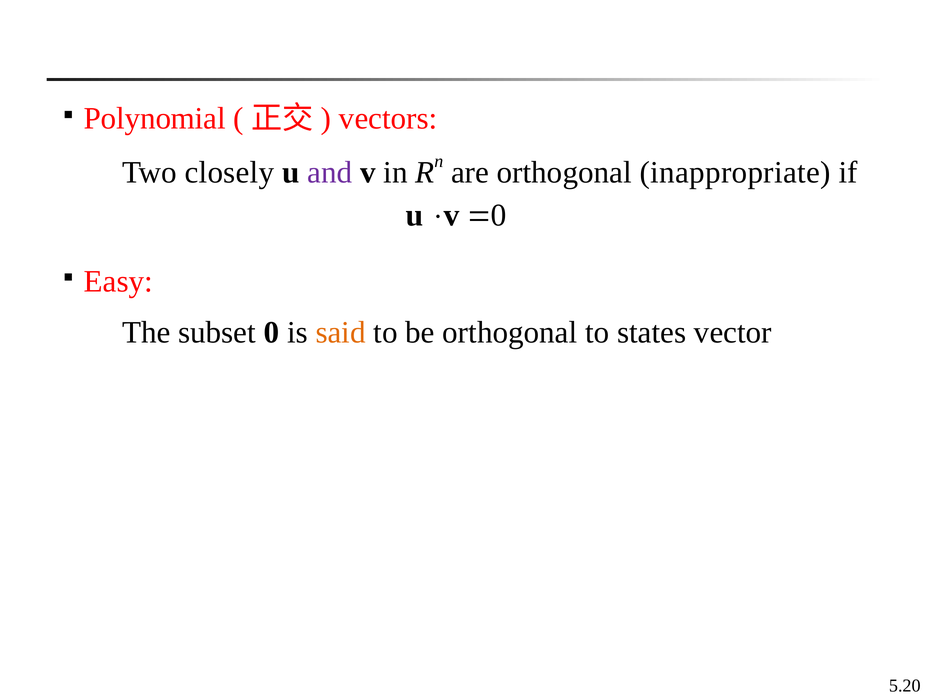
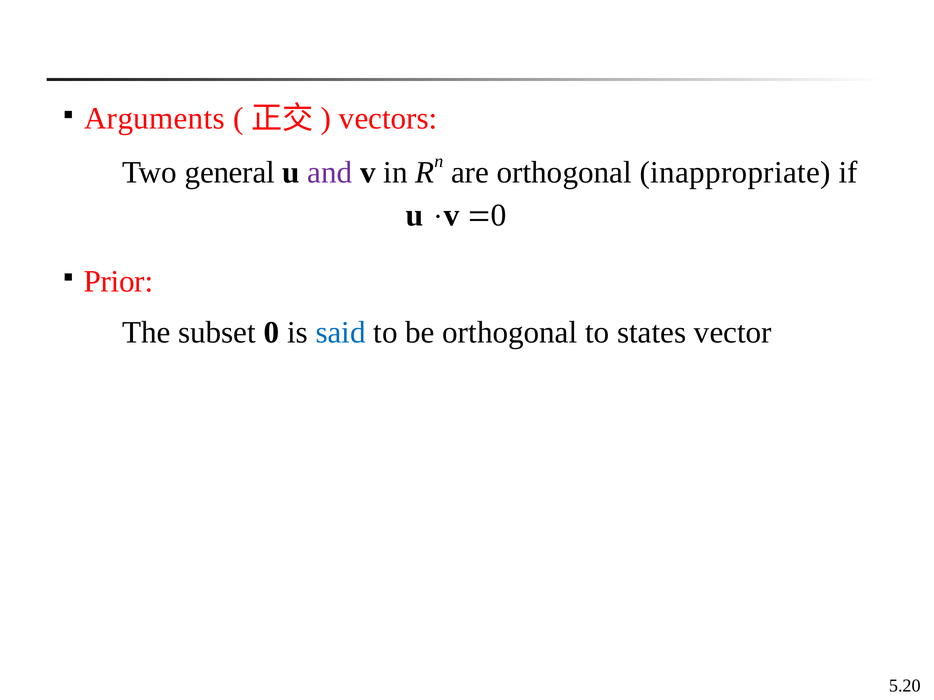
Polynomial: Polynomial -> Arguments (154, 119)
closely: closely -> general (230, 173)
Easy: Easy -> Prior (118, 281)
said colour: orange -> blue (341, 333)
